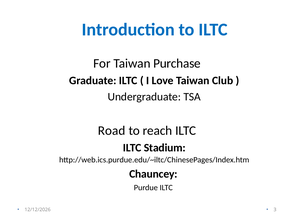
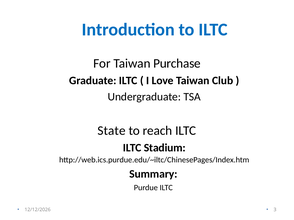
Road: Road -> State (112, 131)
Chauncey: Chauncey -> Summary (153, 174)
